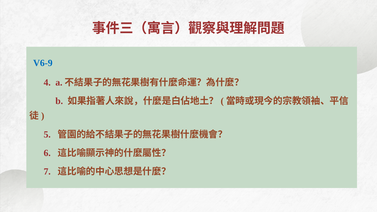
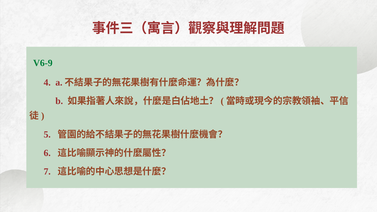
V6-9 colour: blue -> green (43, 63)
